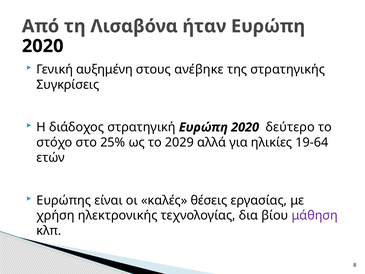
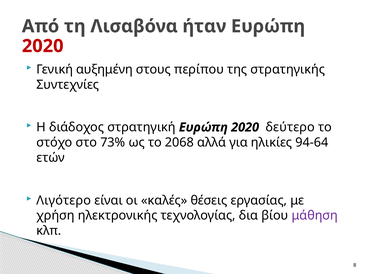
2020 colour: black -> red (43, 46)
ανέβηκε: ανέβηκε -> περίπου (199, 69)
Συγκρίσεις: Συγκρίσεις -> Συντεχνίες (68, 85)
25%: 25% -> 73% (113, 142)
2029: 2029 -> 2068 (179, 142)
19-64: 19-64 -> 94-64 (312, 142)
Ευρώπης: Ευρώπης -> Λιγότερο (64, 200)
